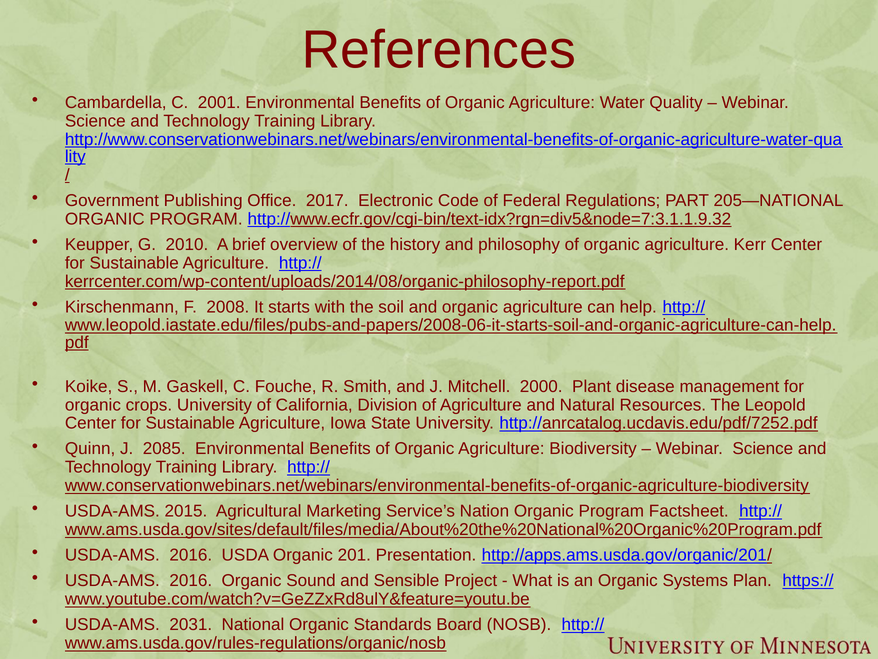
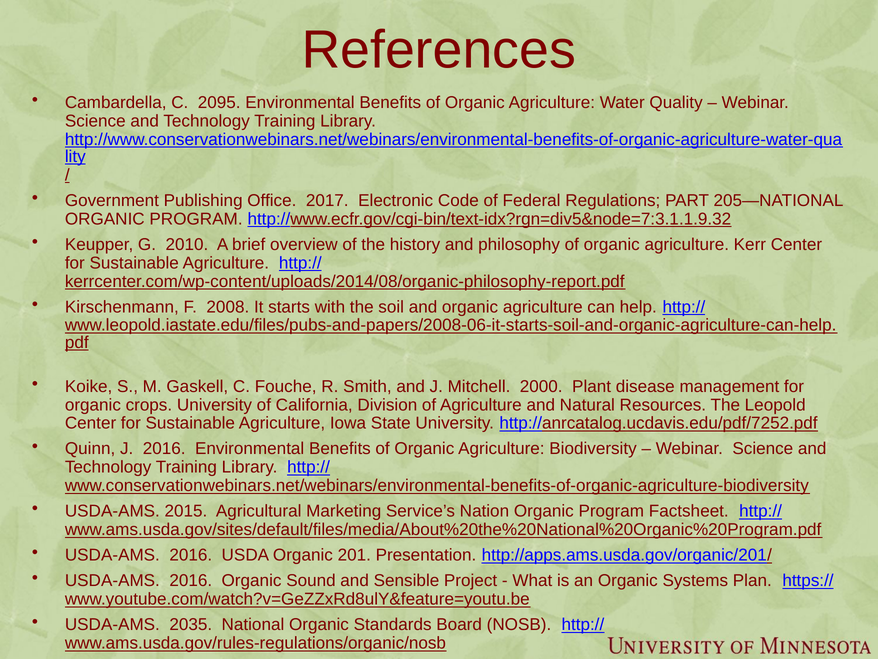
2001: 2001 -> 2095 (219, 102)
J 2085: 2085 -> 2016 (164, 449)
2031: 2031 -> 2035 (191, 624)
